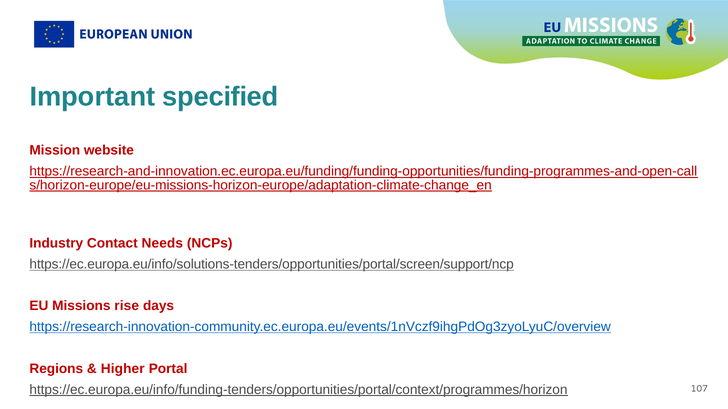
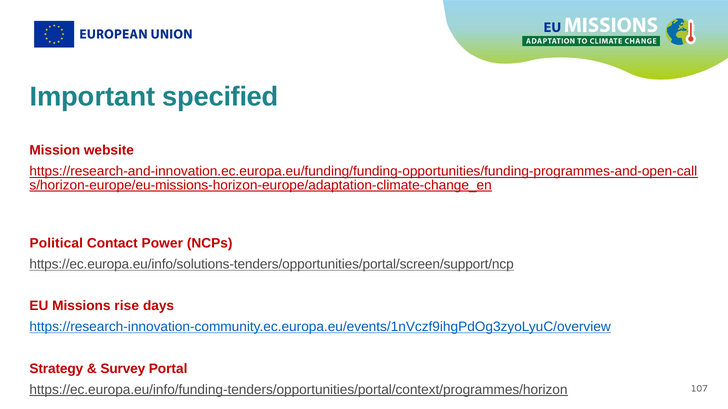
Industry: Industry -> Political (56, 243)
Needs: Needs -> Power (162, 243)
Regions: Regions -> Strategy (56, 369)
Higher: Higher -> Survey (123, 369)
